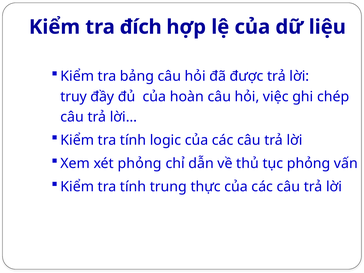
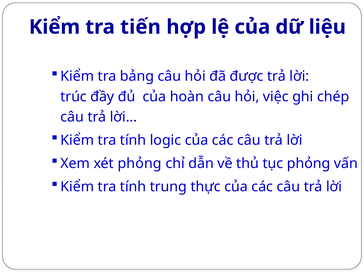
đích: đích -> tiến (140, 27)
truy: truy -> trúc (74, 97)
